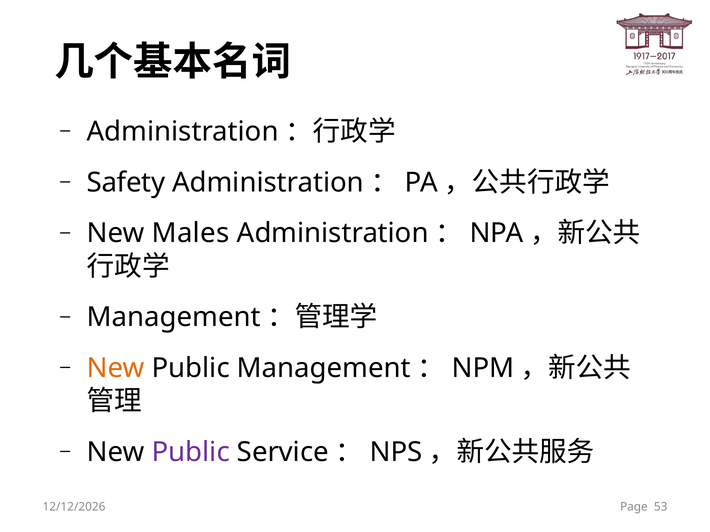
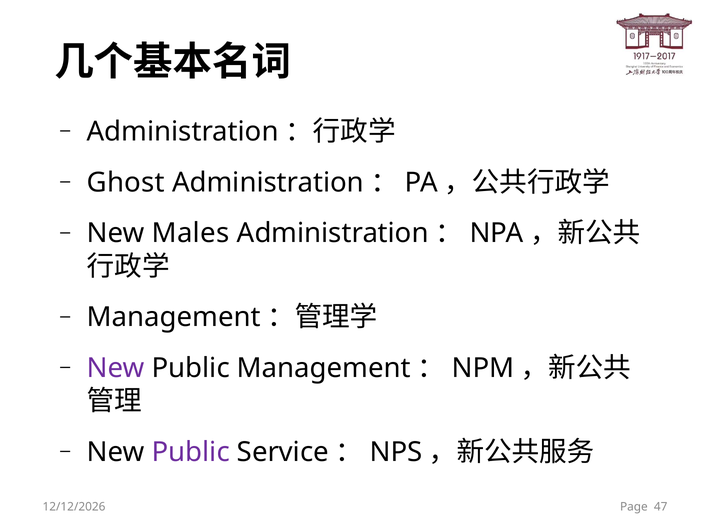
Safety: Safety -> Ghost (126, 183)
New colour: orange -> purple (116, 369)
53: 53 -> 47 (661, 508)
